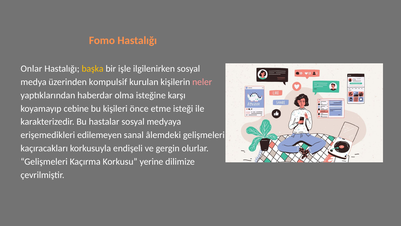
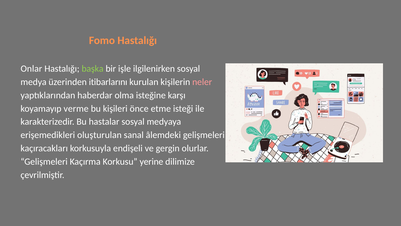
başka colour: yellow -> light green (93, 69)
kompulsif: kompulsif -> itibarlarını (108, 82)
cebine: cebine -> verme (76, 108)
edilemeyen: edilemeyen -> oluşturulan (99, 135)
